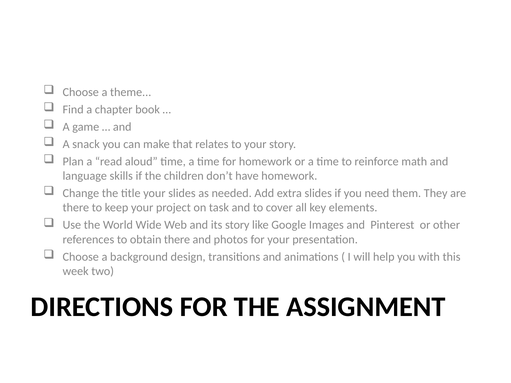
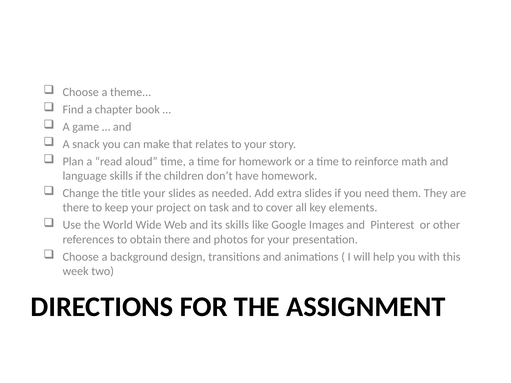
its story: story -> skills (237, 225)
